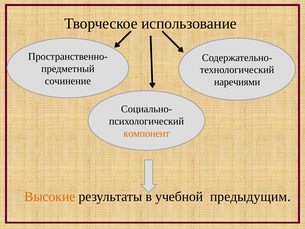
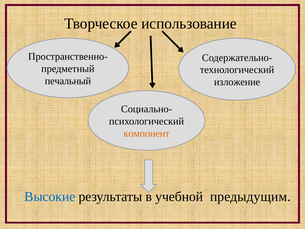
сочинение: сочинение -> печальный (68, 81)
наречиями: наречиями -> изложение (237, 82)
Высокие colour: orange -> blue (50, 196)
